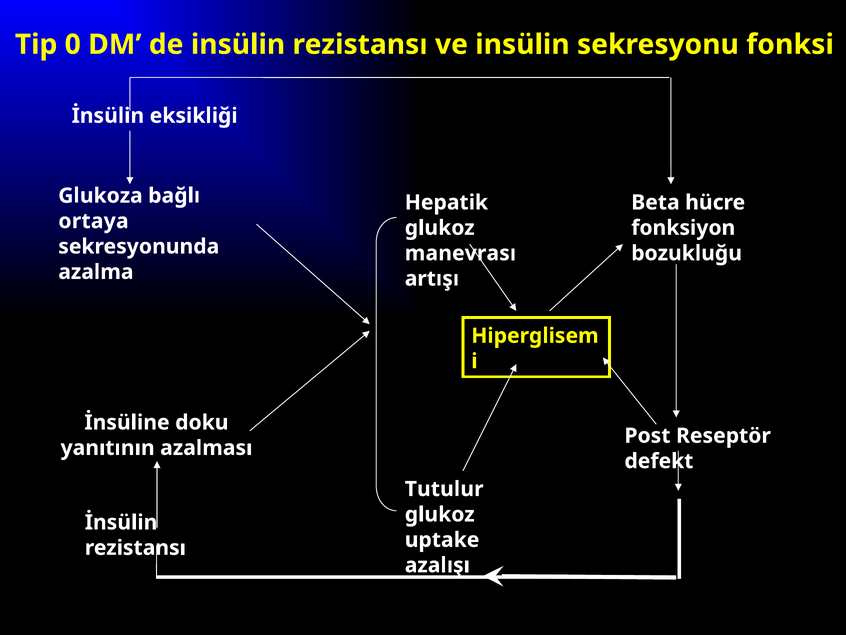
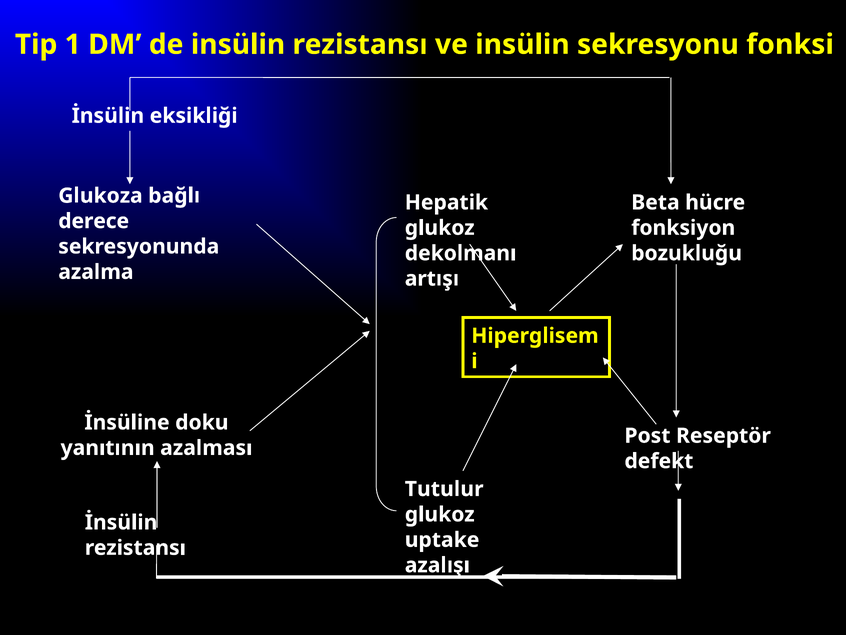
0: 0 -> 1 (73, 44)
ortaya: ortaya -> derece (94, 221)
manevrası: manevrası -> dekolmanı (461, 253)
